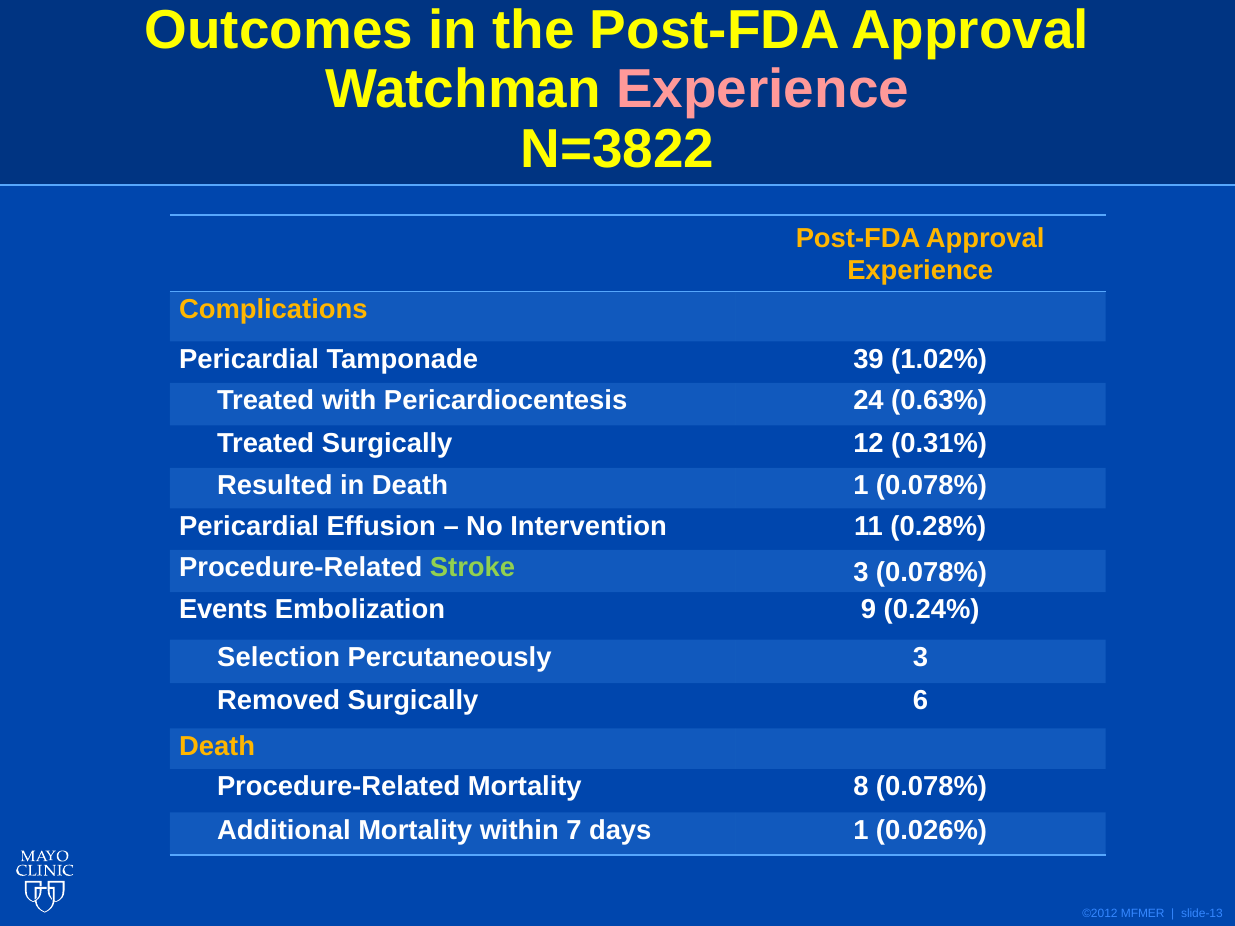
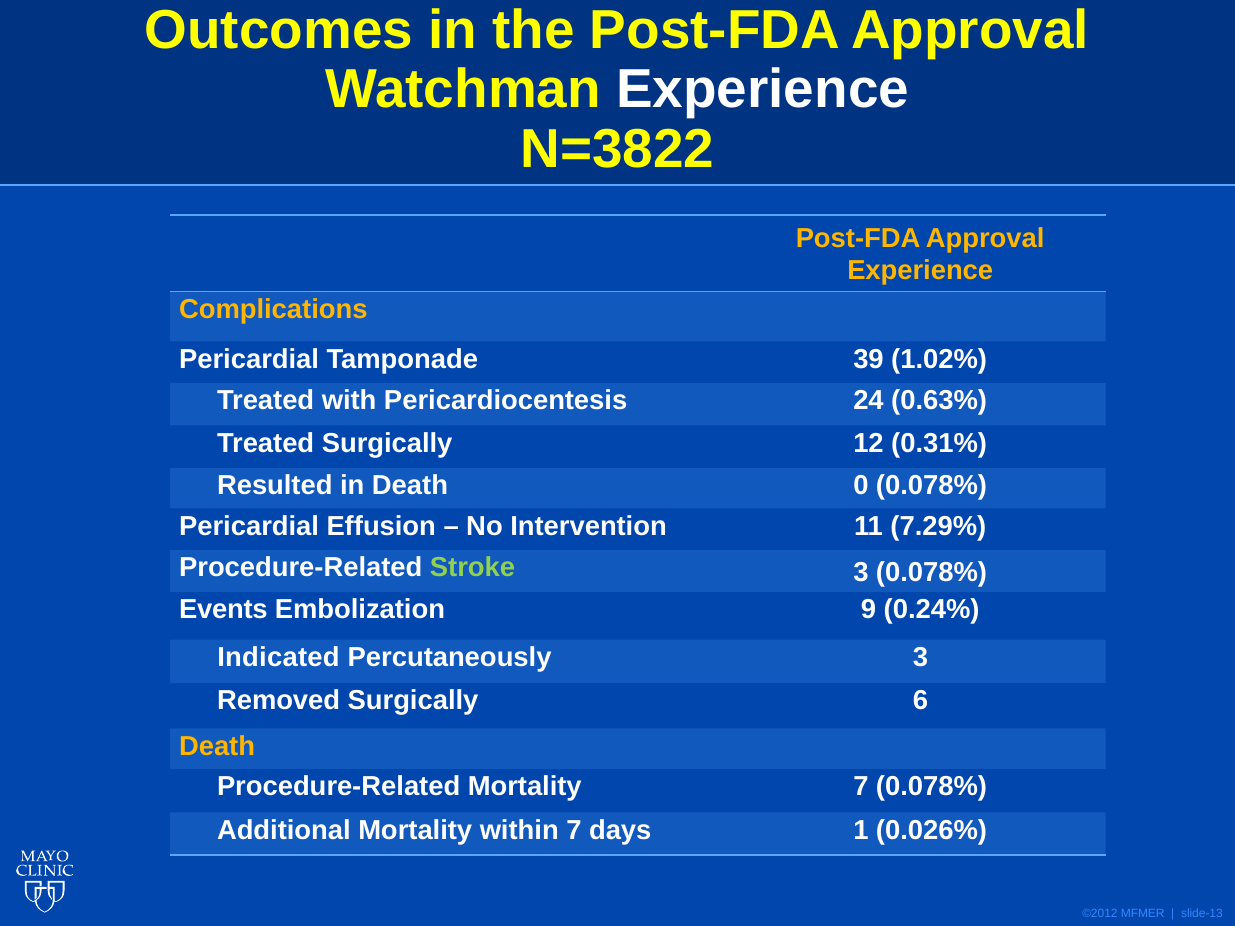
Experience colour: pink -> white (763, 90)
Death 1: 1 -> 0 (861, 486)
0.28%: 0.28% -> 7.29% (938, 526)
Selection: Selection -> Indicated (278, 658)
Mortality 8: 8 -> 7 (861, 787)
